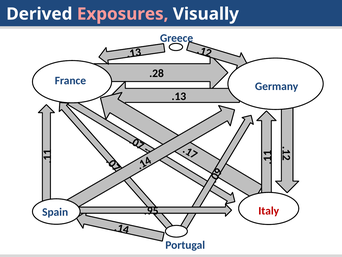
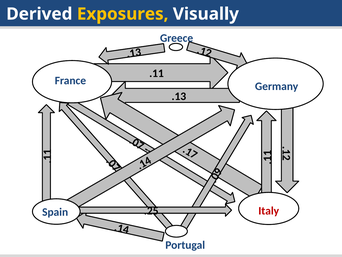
Exposures colour: pink -> yellow (123, 14)
.28: .28 -> .11 (156, 73)
.95: .95 -> .25 (151, 211)
